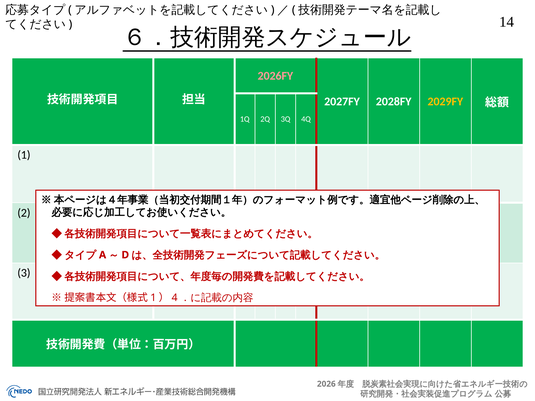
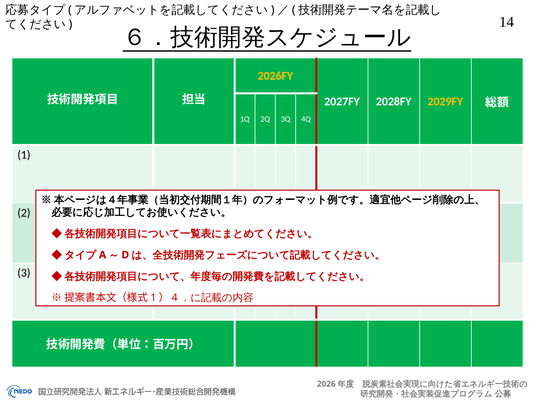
2026FY colour: pink -> yellow (275, 76)
